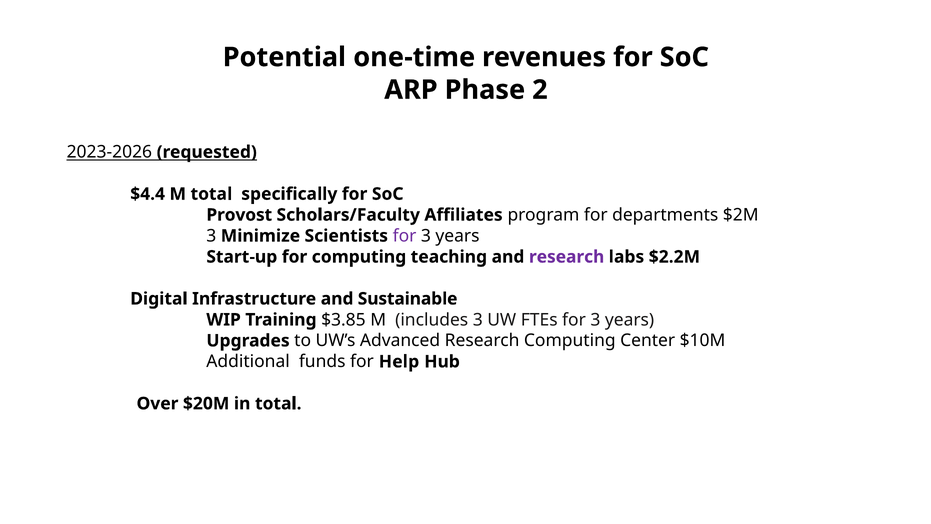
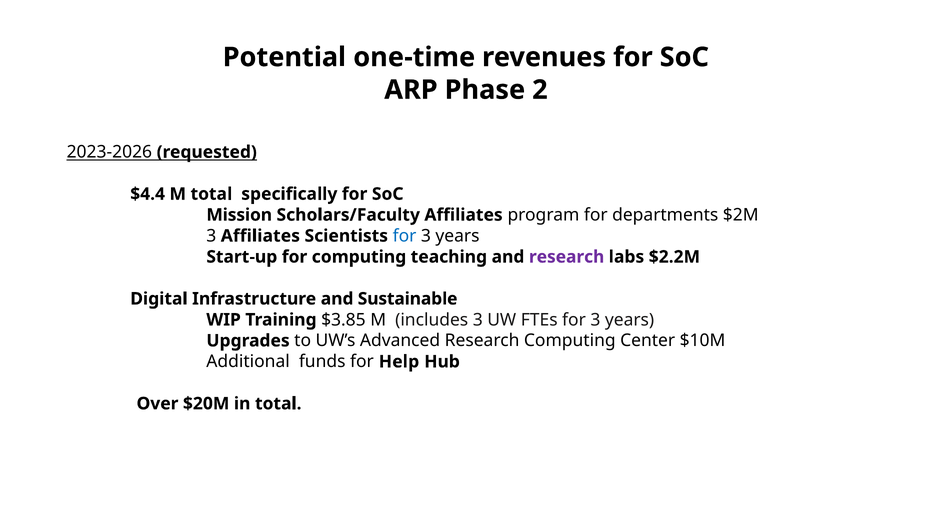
Provost: Provost -> Mission (239, 215)
3 Minimize: Minimize -> Affiliates (260, 236)
for colour: purple -> blue (405, 236)
